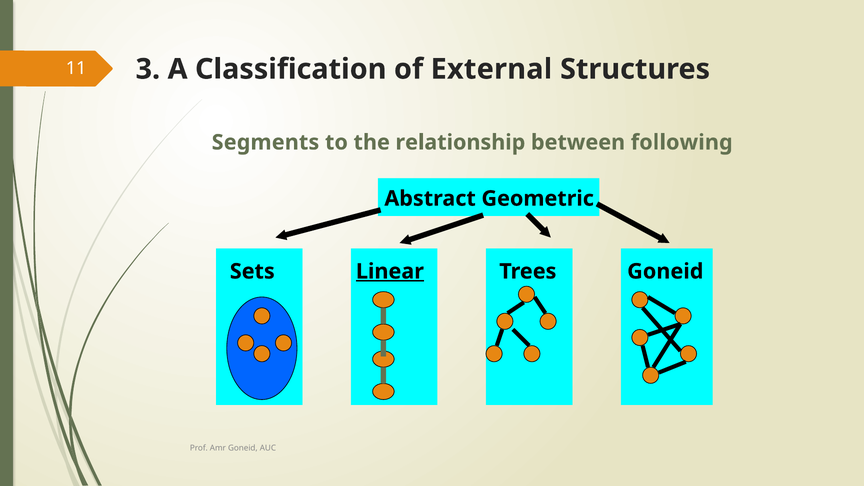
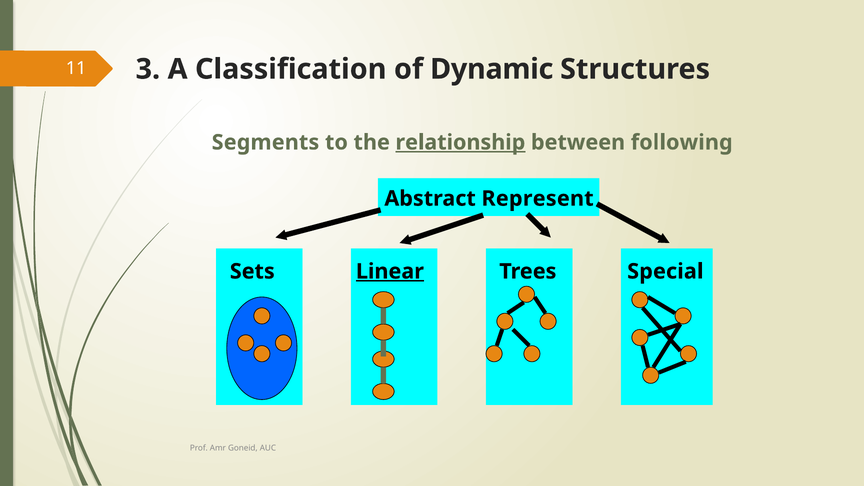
External: External -> Dynamic (492, 69)
relationship underline: none -> present (460, 142)
Geometric: Geometric -> Represent (538, 199)
Trees Goneid: Goneid -> Special (665, 271)
